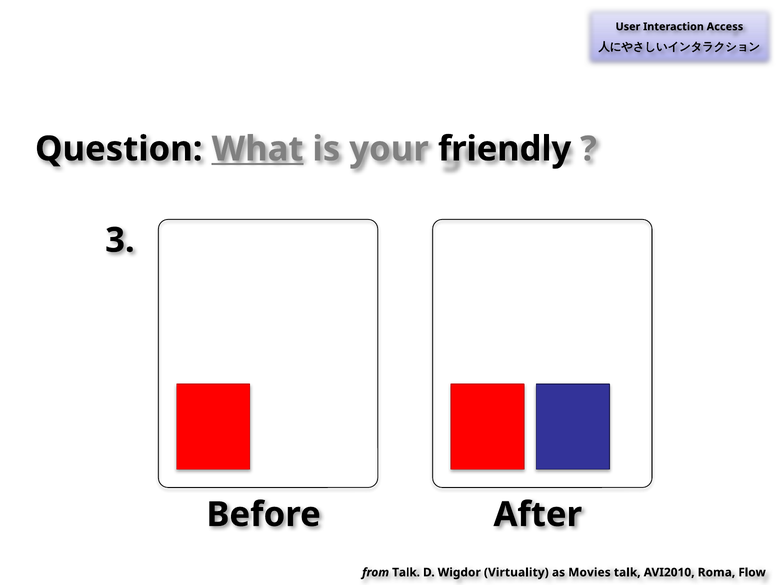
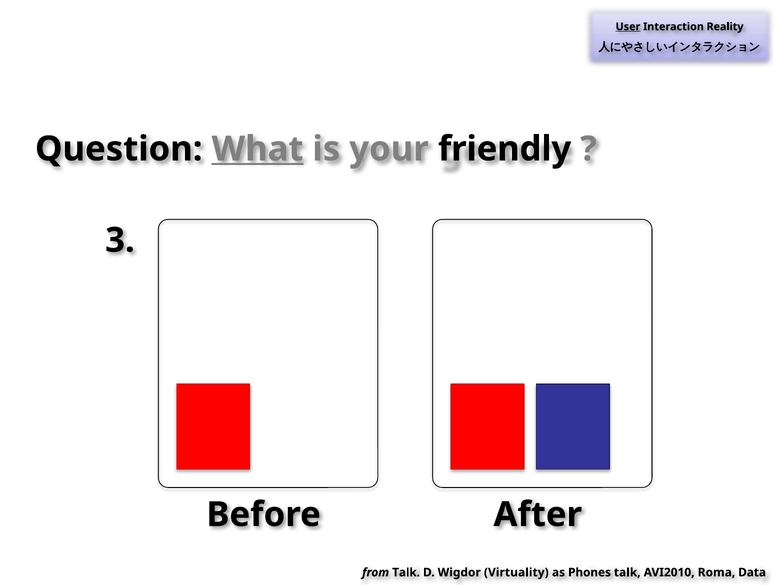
User underline: none -> present (628, 27)
Access: Access -> Reality (725, 27)
Movies: Movies -> Phones (590, 572)
Flow: Flow -> Data (752, 572)
